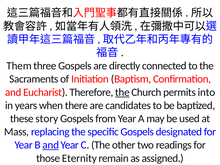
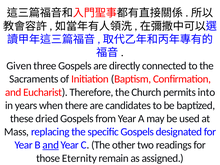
Them: Them -> Given (19, 66)
the underline: present -> none (122, 92)
story: story -> dried (47, 119)
